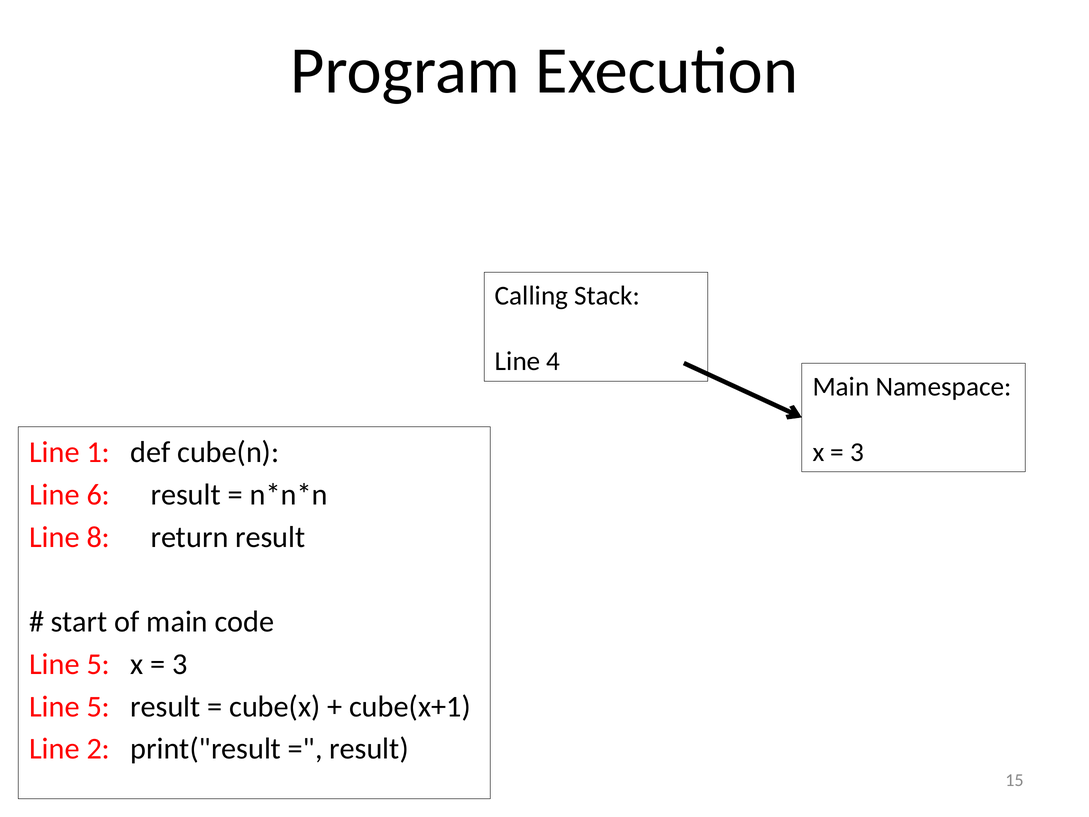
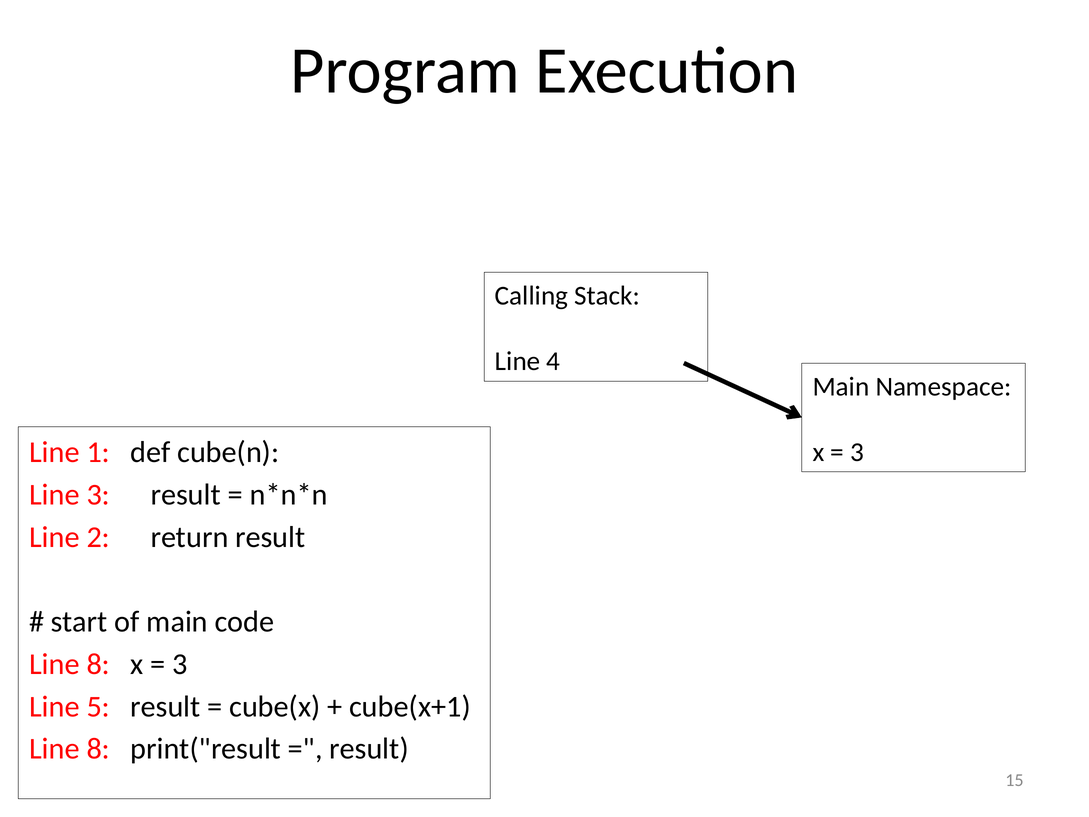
Line 6: 6 -> 3 (98, 495)
8: 8 -> 2 (98, 537)
5: 5 -> 8 (98, 664)
2: 2 -> 8 (98, 749)
